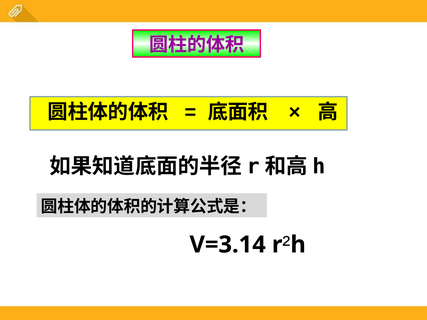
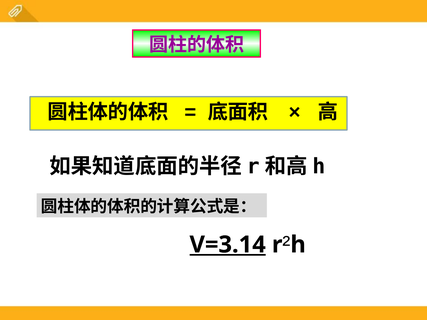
V=3.14 underline: none -> present (228, 245)
